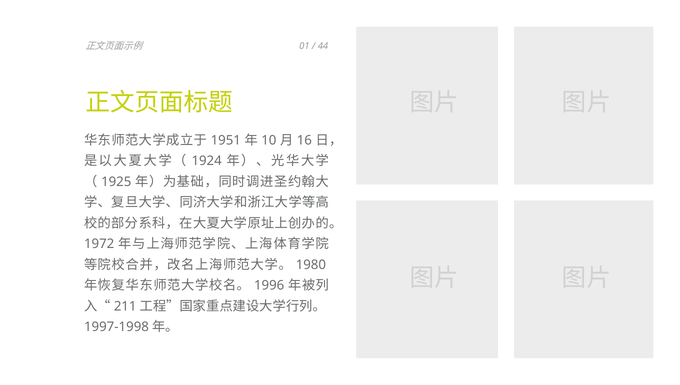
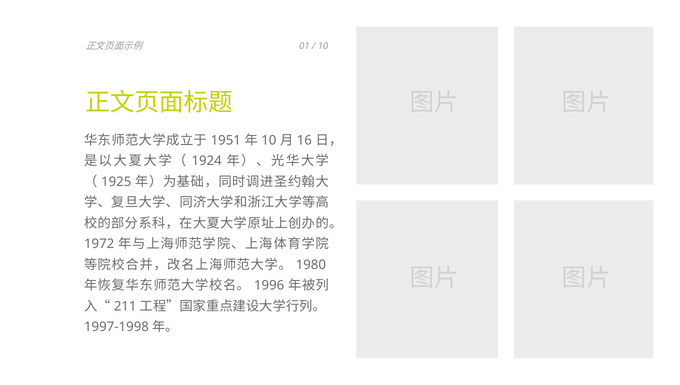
44: 44 -> 10 (323, 46)
